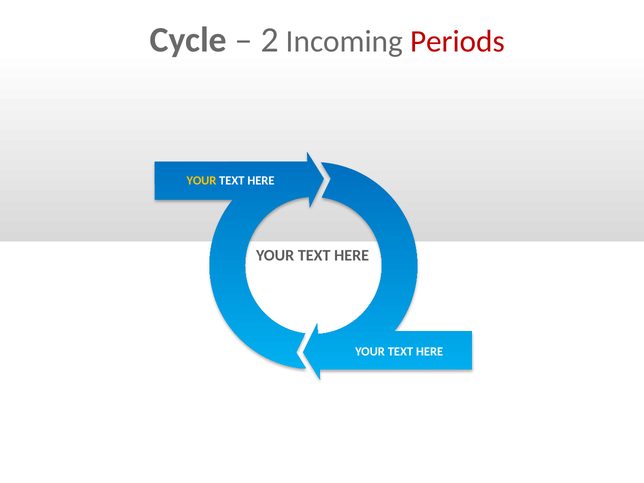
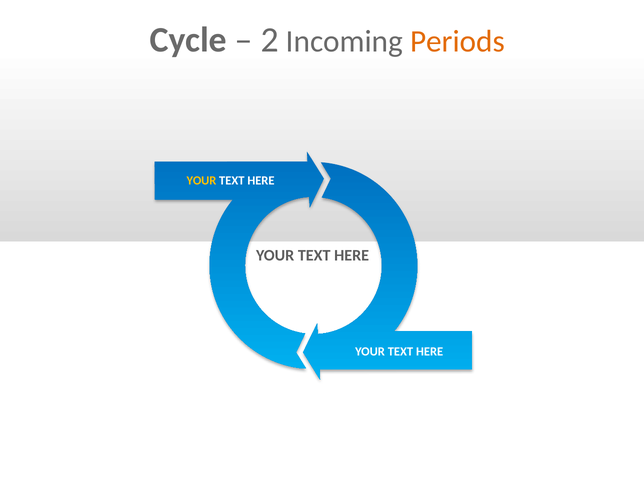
Periods colour: red -> orange (458, 42)
